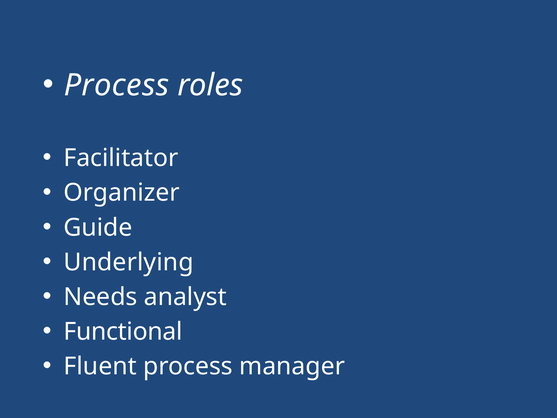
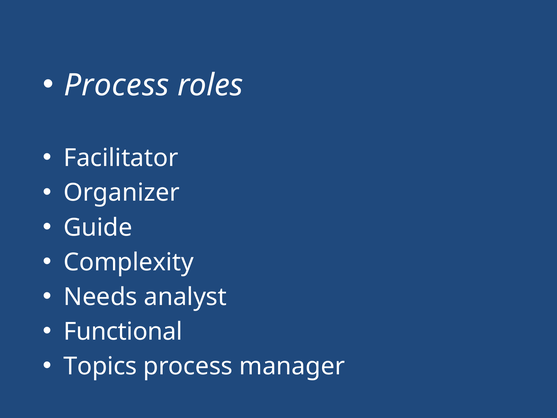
Underlying: Underlying -> Complexity (129, 262)
Fluent: Fluent -> Topics (100, 366)
